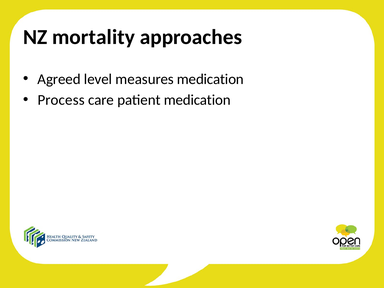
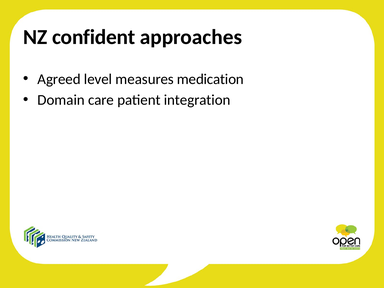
mortality: mortality -> confident (94, 37)
Process: Process -> Domain (61, 100)
patient medication: medication -> integration (197, 100)
